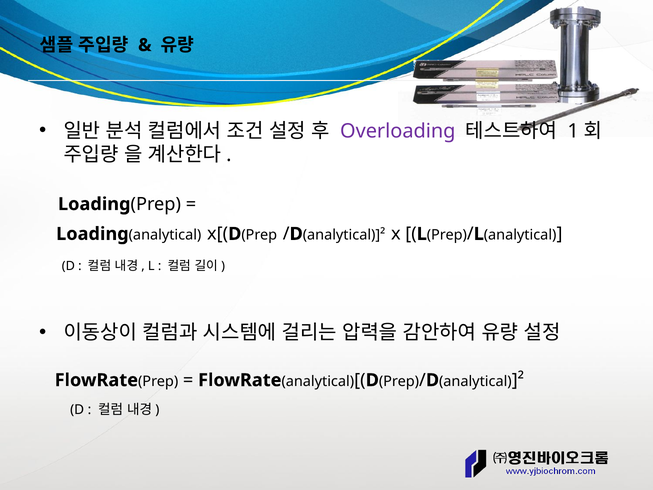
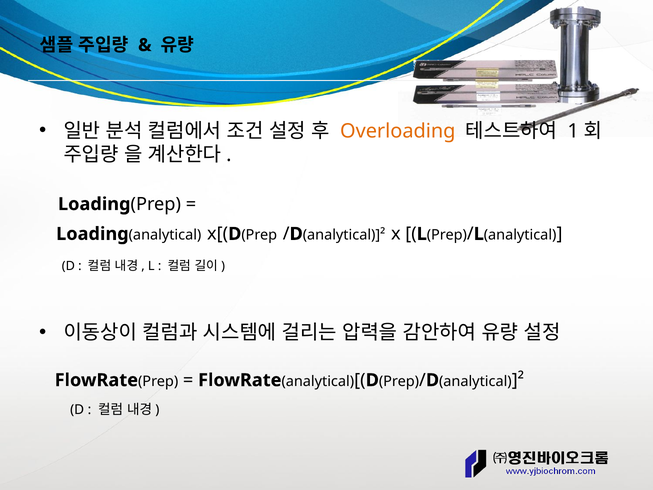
Overloading colour: purple -> orange (398, 131)
